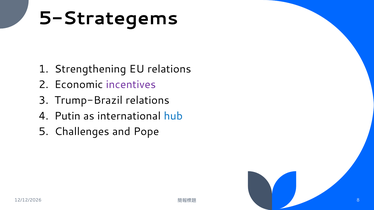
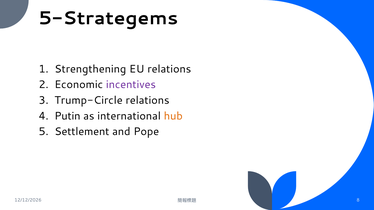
Trump-Brazil: Trump-Brazil -> Trump-Circle (89, 100)
hub colour: blue -> orange (173, 116)
Challenges: Challenges -> Settlement (82, 132)
